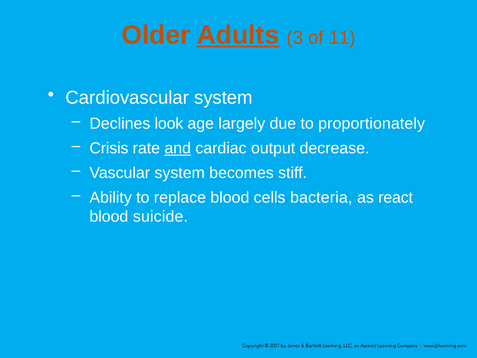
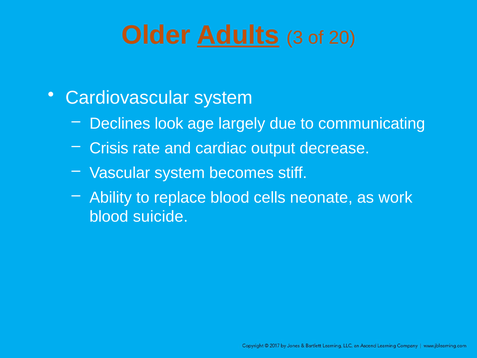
11: 11 -> 20 (342, 38)
proportionately: proportionately -> communicating (372, 124)
and underline: present -> none (178, 148)
bacteria: bacteria -> neonate (321, 197)
react: react -> work (395, 197)
